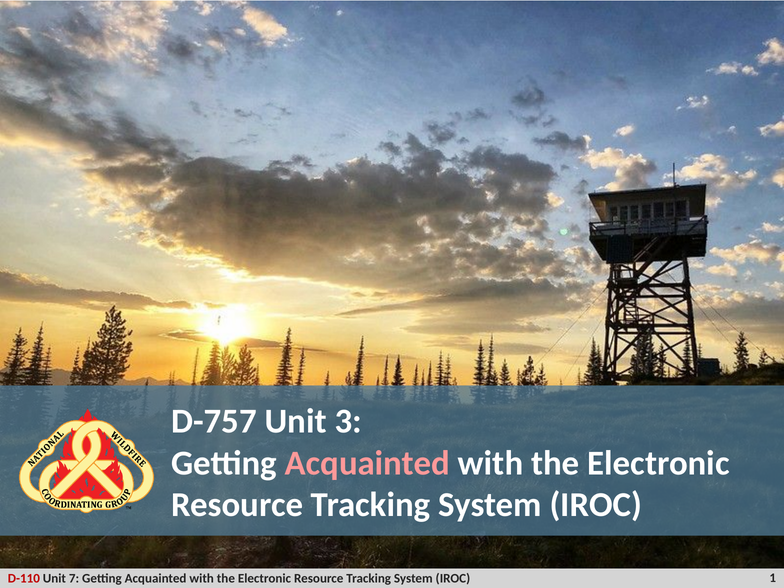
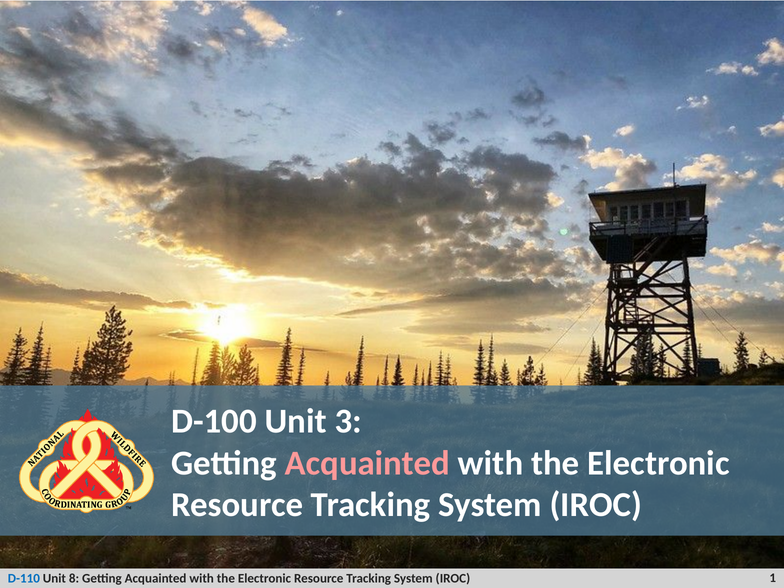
D-757: D-757 -> D-100 (214, 421)
D-110 colour: red -> blue (24, 578)
7: 7 -> 8 (74, 578)
